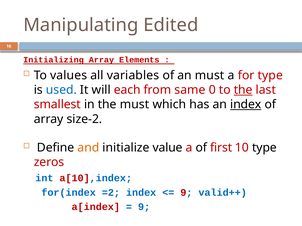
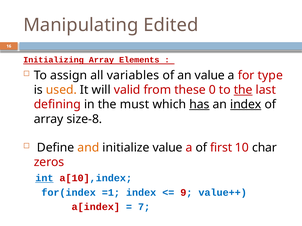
values: values -> assign (69, 76)
an must: must -> value (210, 76)
used colour: blue -> orange (61, 90)
each: each -> valid (127, 90)
same: same -> these (190, 90)
smallest: smallest -> defining (57, 105)
has underline: none -> present (199, 105)
size-2: size-2 -> size-8 (84, 119)
10 type: type -> char (265, 148)
int underline: none -> present (44, 179)
=2: =2 -> =1 (111, 193)
valid++: valid++ -> value++ (223, 193)
9: 9 -> 7 (144, 207)
